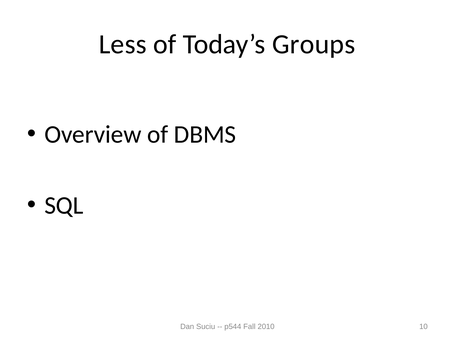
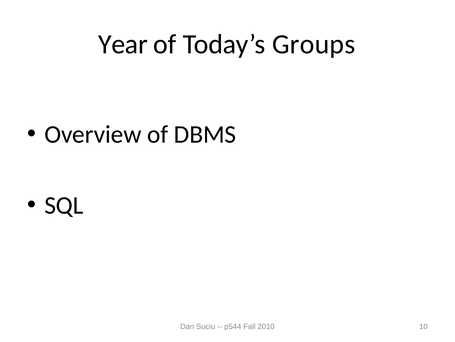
Less: Less -> Year (123, 44)
